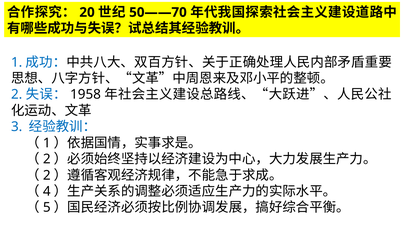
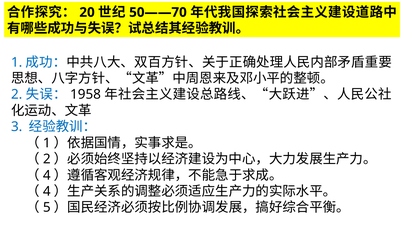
2: 2 -> 4 (47, 175)
